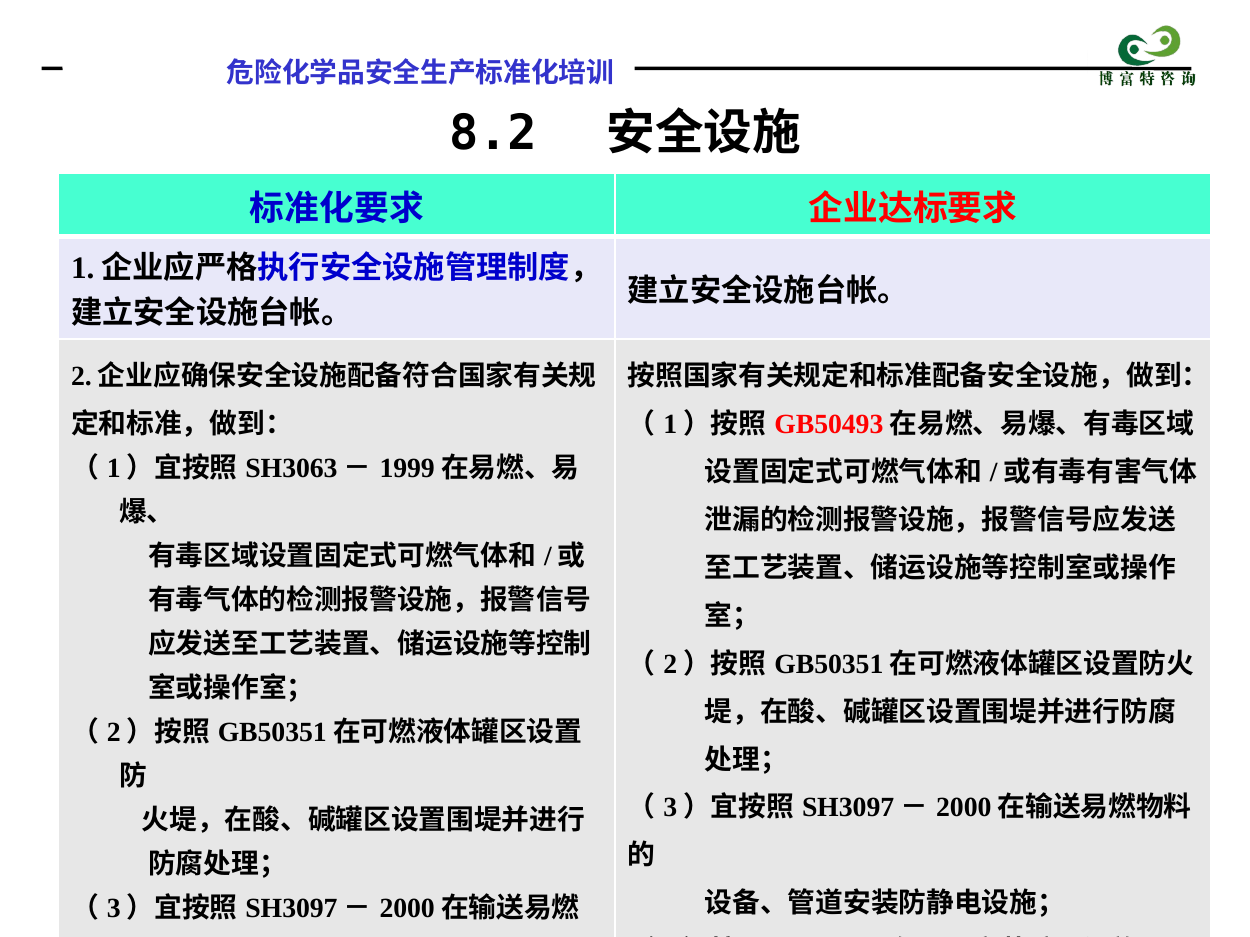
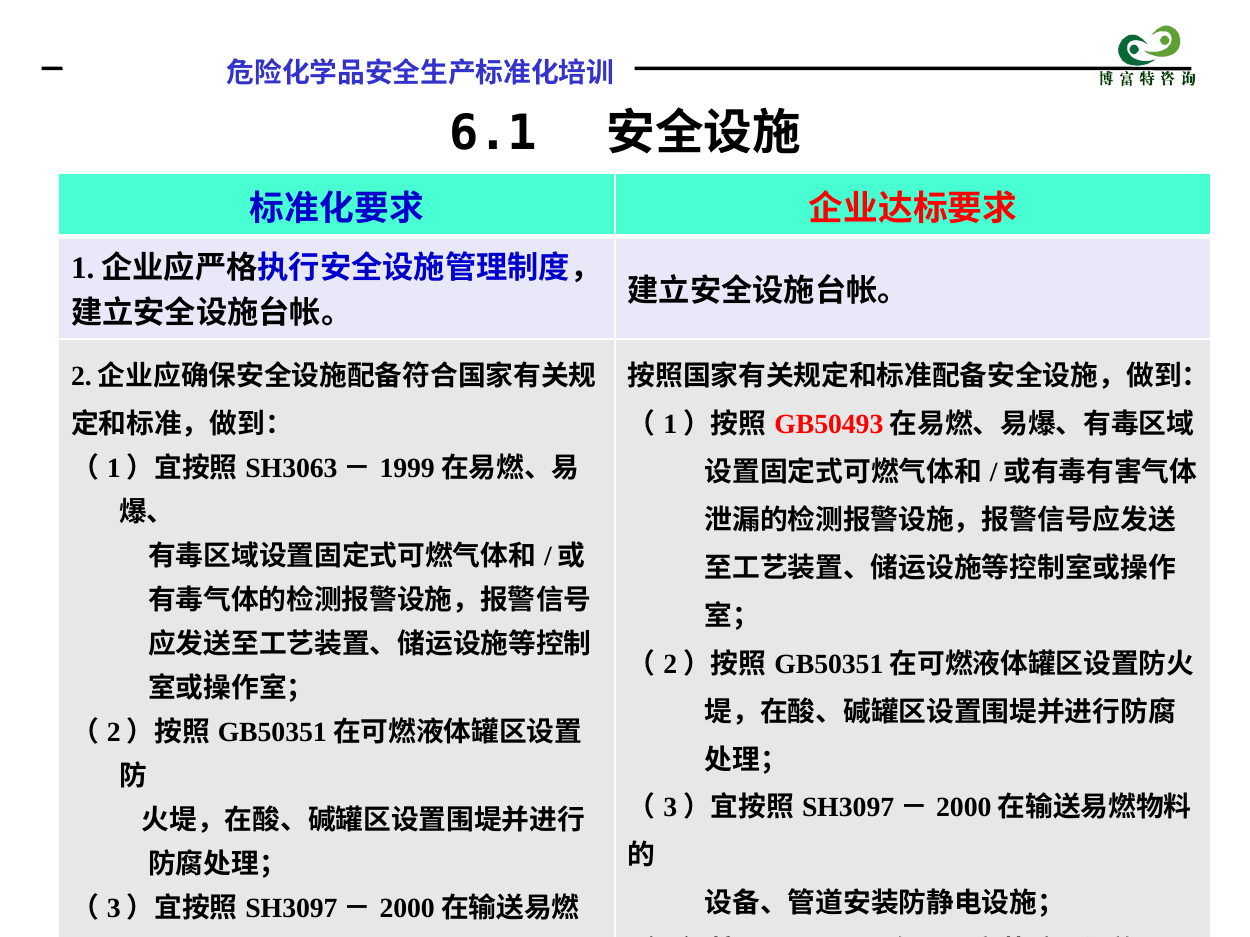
8.2: 8.2 -> 6.1 (493, 133)
